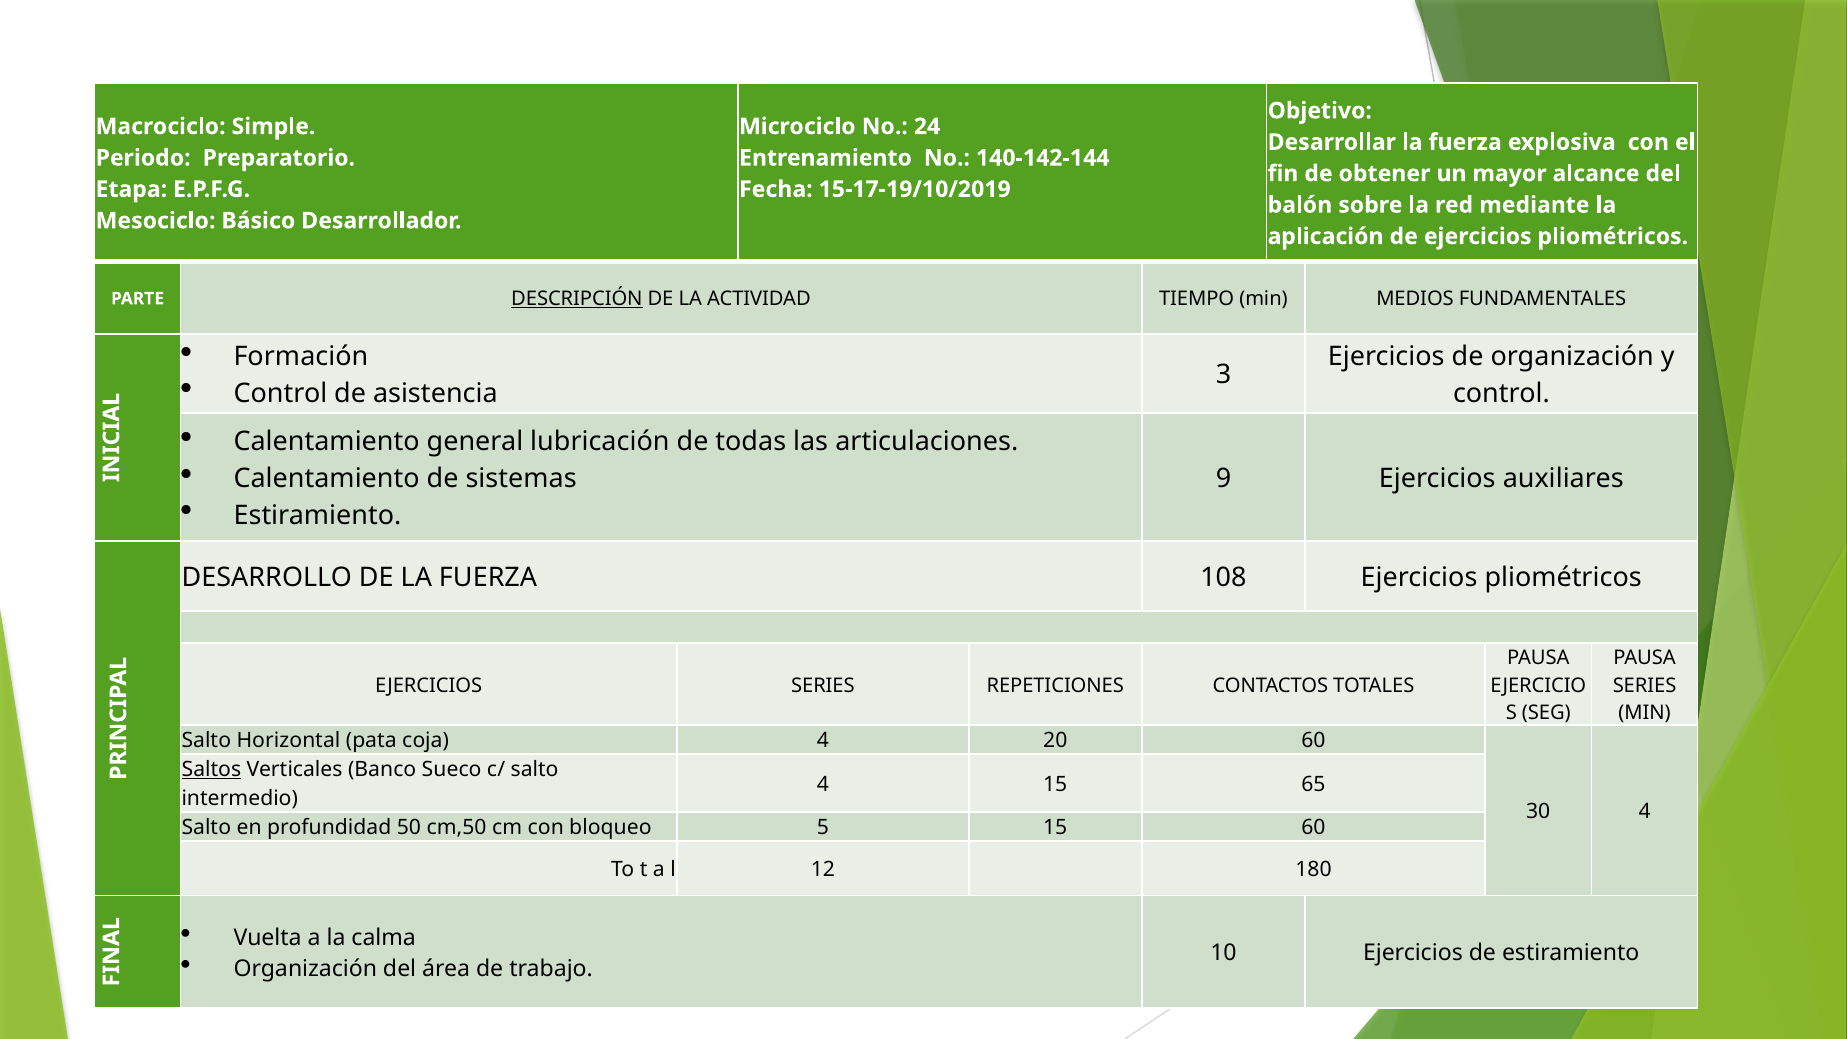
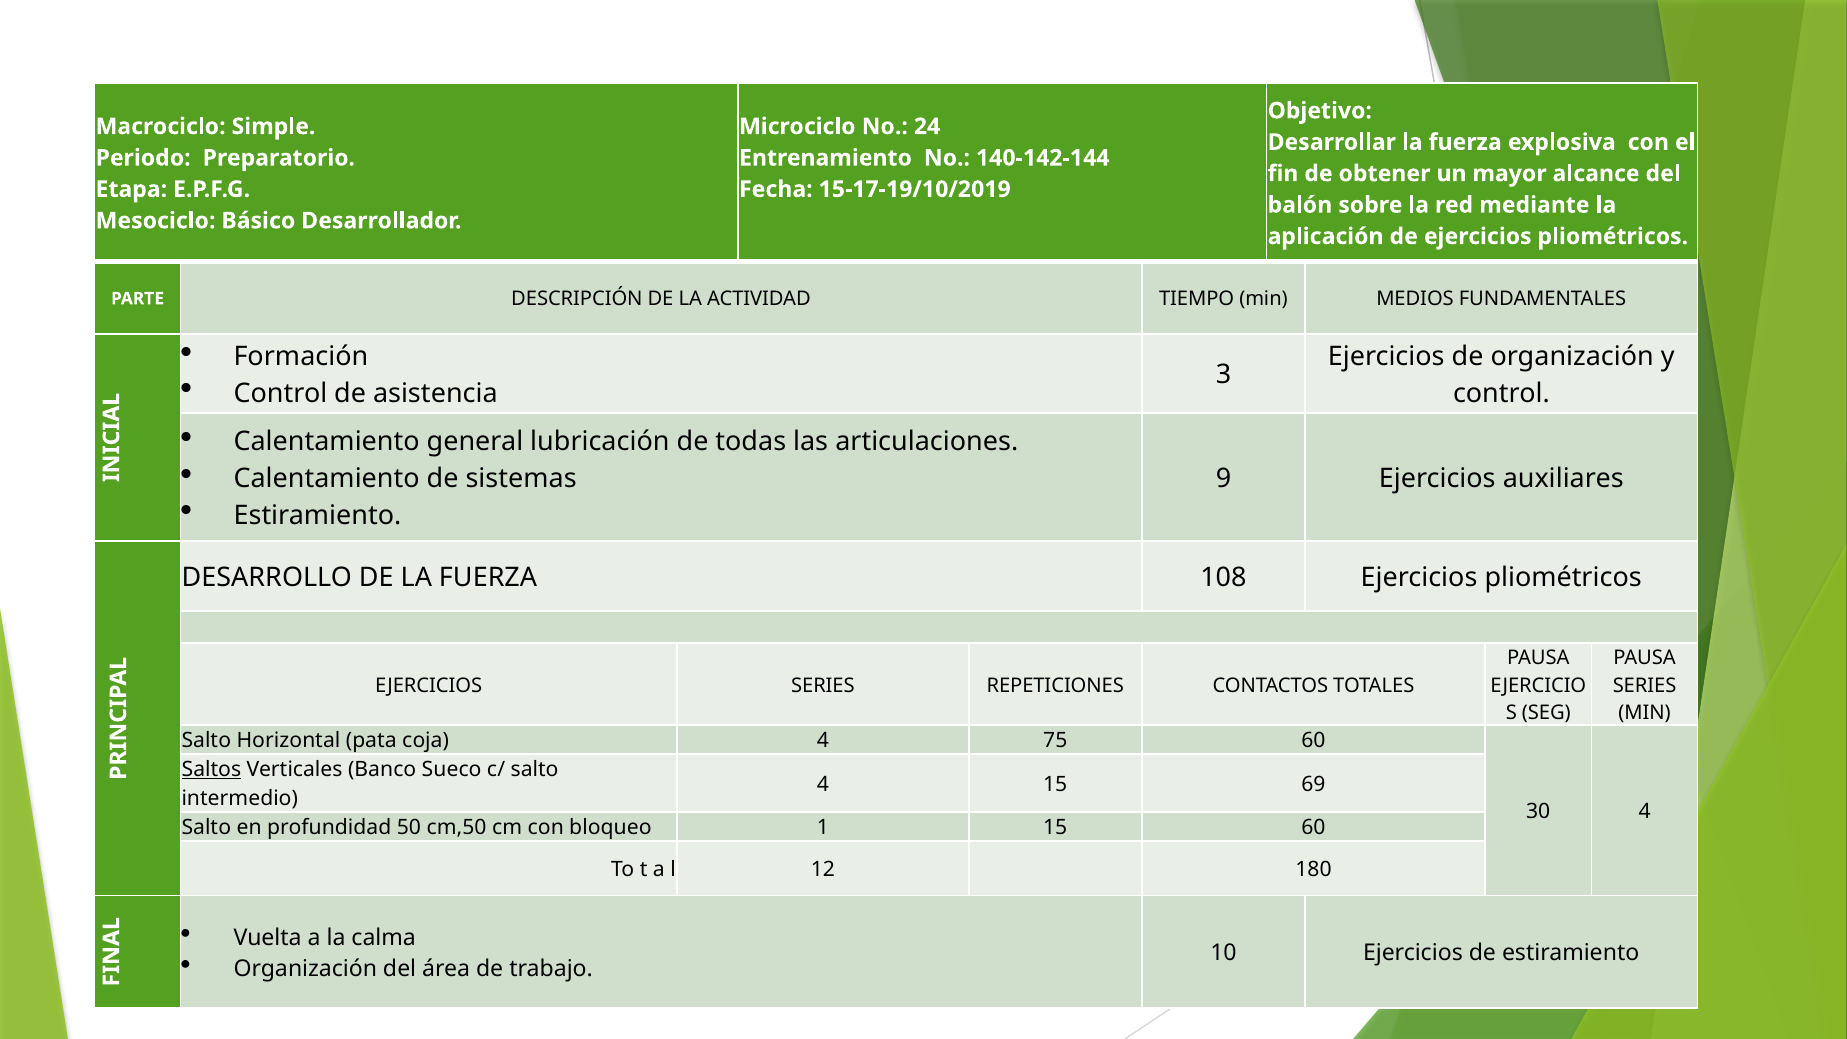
DESCRIPCIÓN underline: present -> none (577, 299)
20: 20 -> 75 (1055, 741)
65: 65 -> 69 (1313, 784)
5: 5 -> 1 (823, 827)
